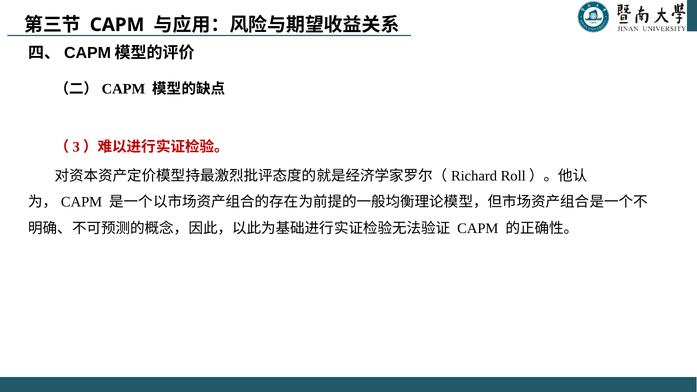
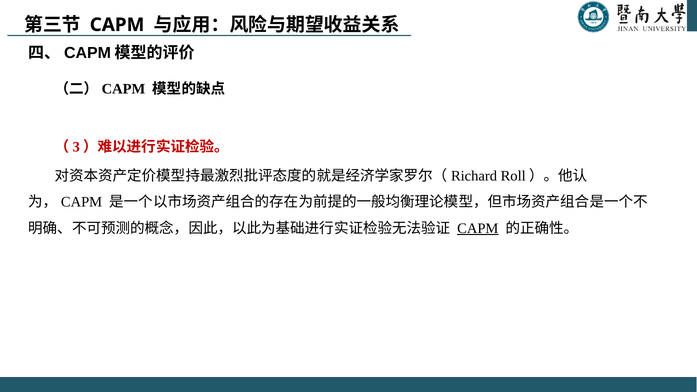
CAPM underline: none -> present (478, 228)
